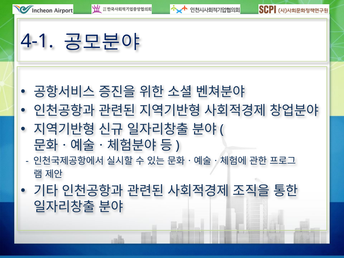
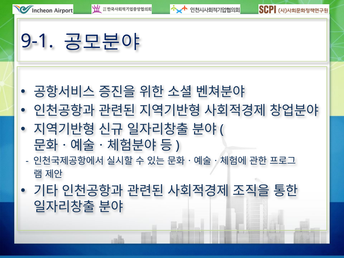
4-1: 4-1 -> 9-1 (37, 41)
